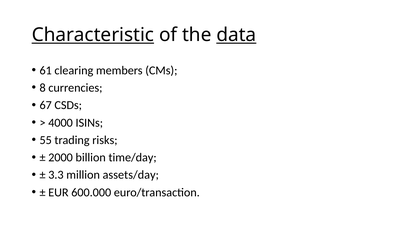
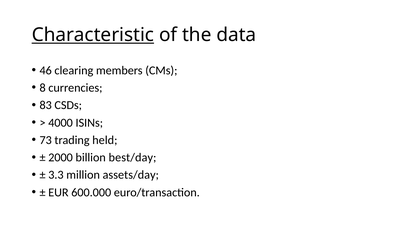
data underline: present -> none (236, 35)
61: 61 -> 46 (46, 70)
67: 67 -> 83 (46, 105)
55: 55 -> 73 (46, 140)
risks: risks -> held (105, 140)
time/day: time/day -> best/day (132, 158)
